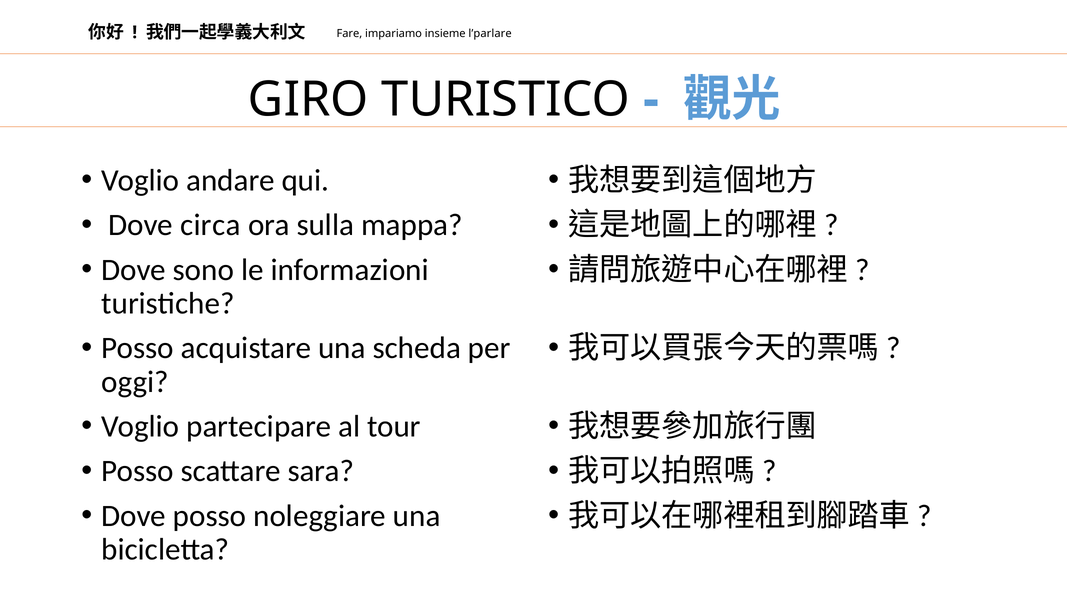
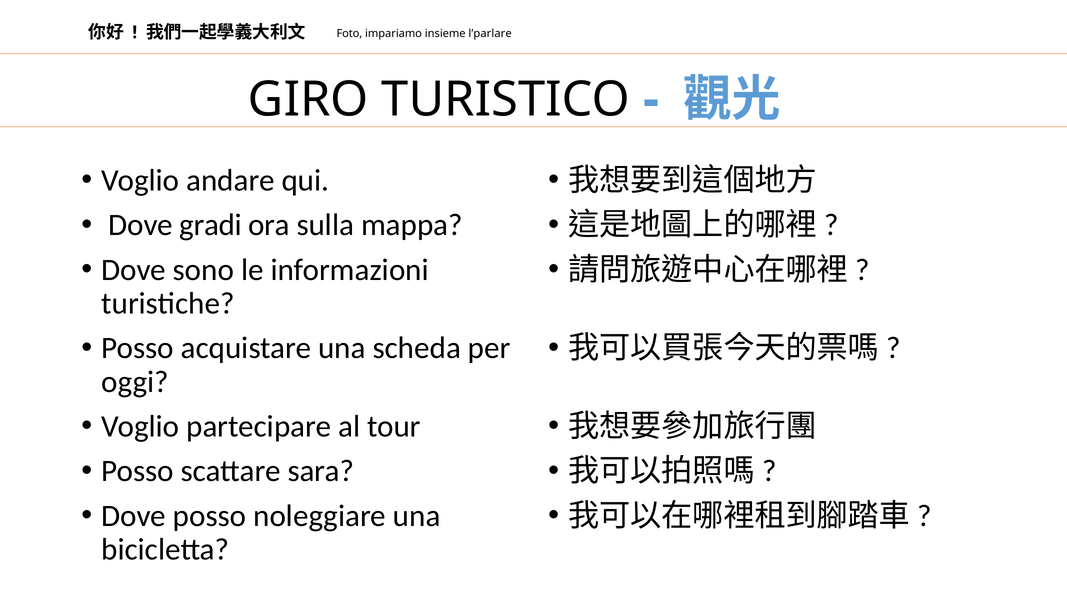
Fare: Fare -> Foto (349, 34)
circa: circa -> gradi (211, 225)
